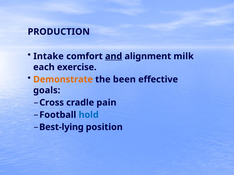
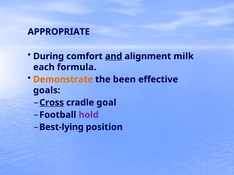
PRODUCTION: PRODUCTION -> APPROPRIATE (59, 32)
Intake: Intake -> During (49, 56)
exercise: exercise -> formula (77, 67)
Cross underline: none -> present (52, 103)
pain: pain -> goal (106, 103)
hold colour: blue -> purple (89, 115)
